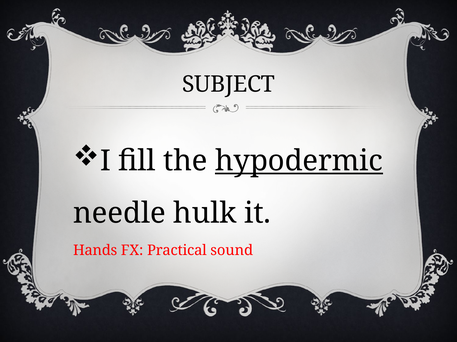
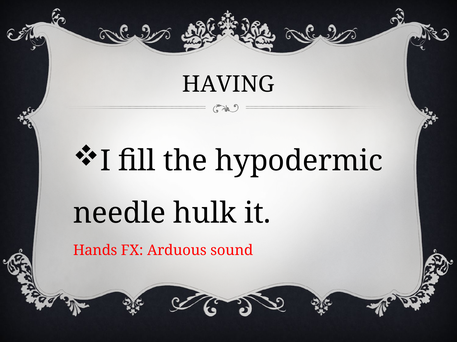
SUBJECT: SUBJECT -> HAVING (228, 85)
hypodermic underline: present -> none (299, 161)
Practical: Practical -> Arduous (177, 251)
